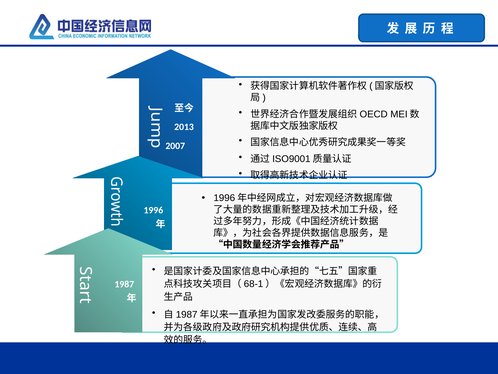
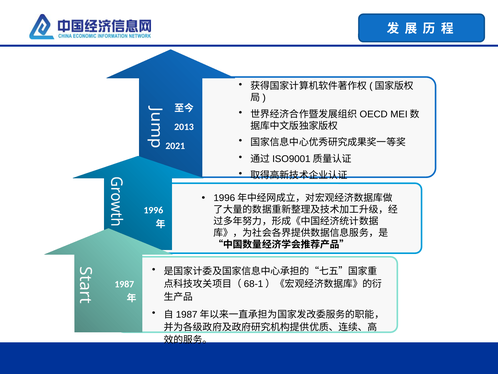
2007: 2007 -> 2021 (175, 146)
